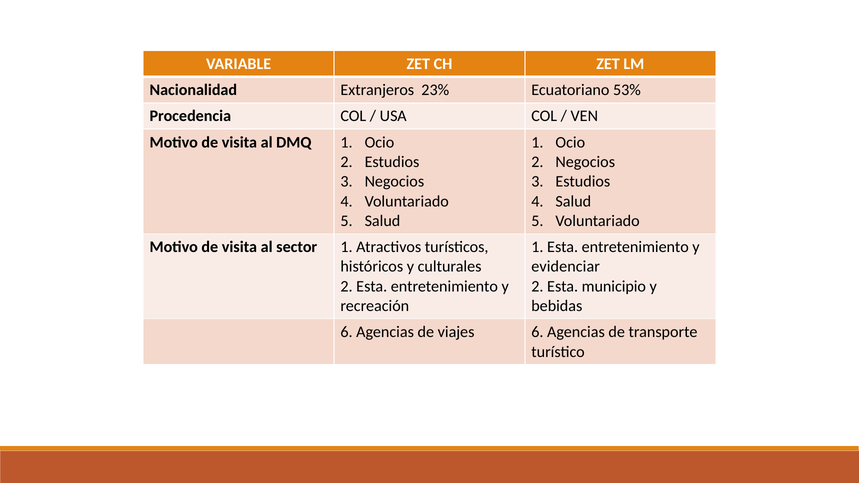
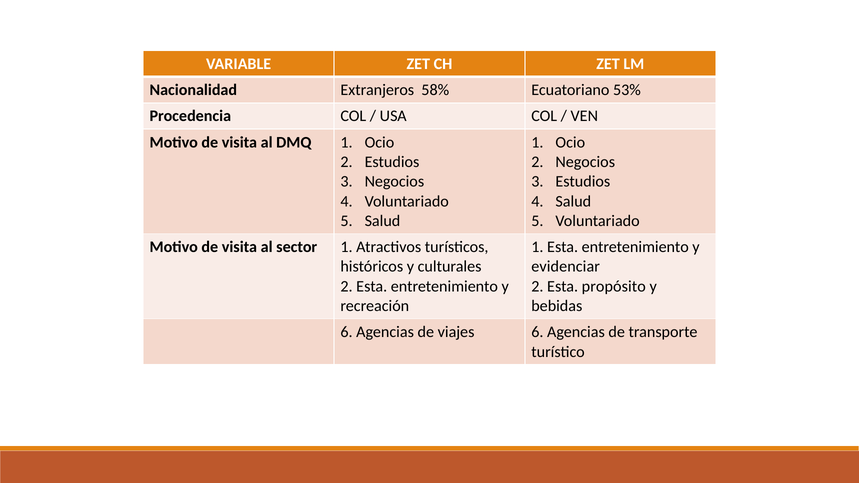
23%: 23% -> 58% (435, 90)
municipio: municipio -> propósito (614, 286)
